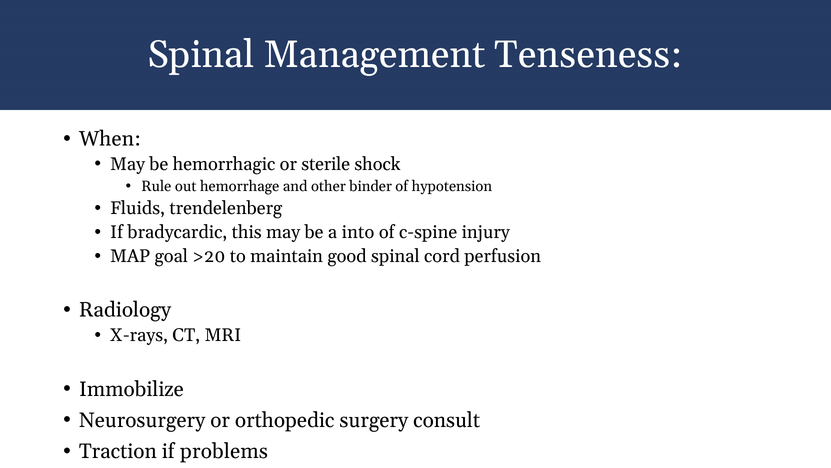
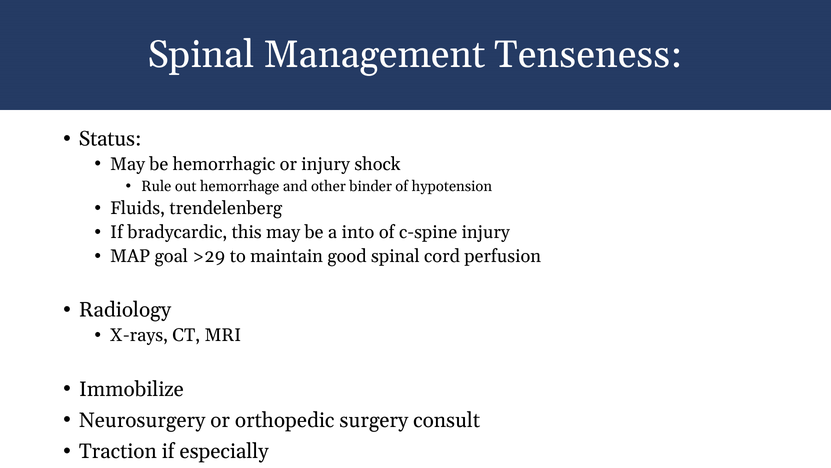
When: When -> Status (110, 139)
or sterile: sterile -> injury (326, 164)
>20: >20 -> >29 (209, 256)
problems: problems -> especially (224, 451)
